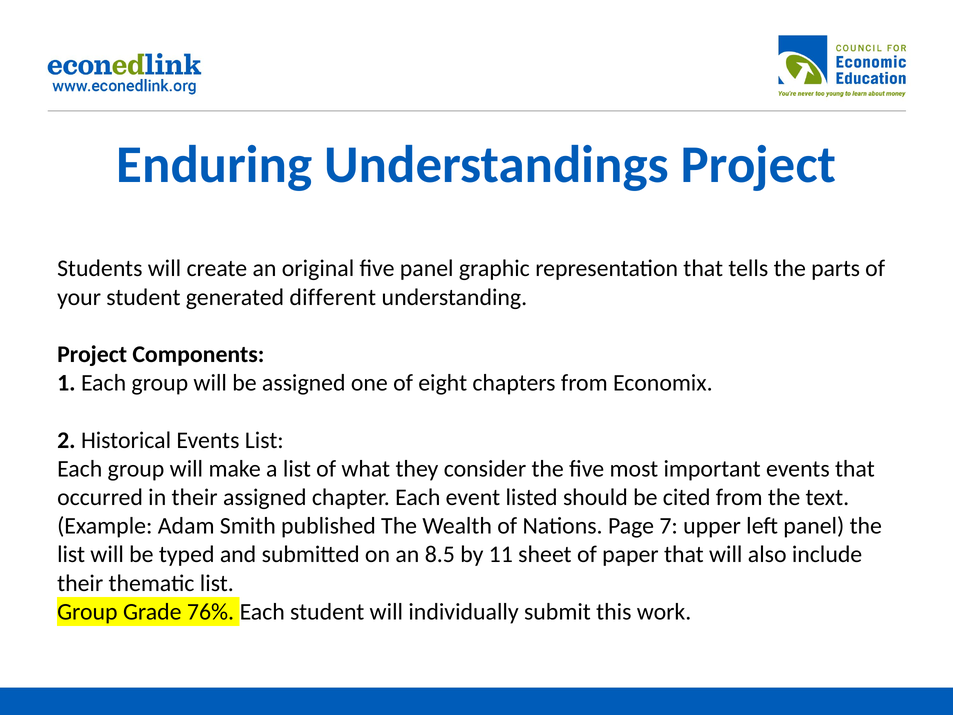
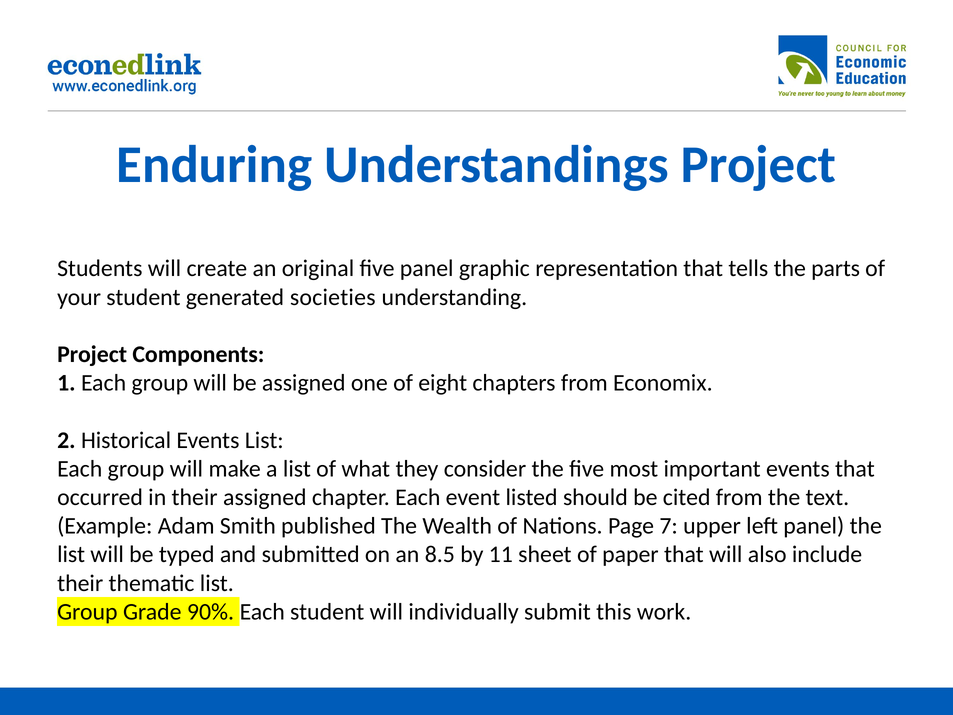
different: different -> societies (333, 297)
76%: 76% -> 90% (211, 612)
